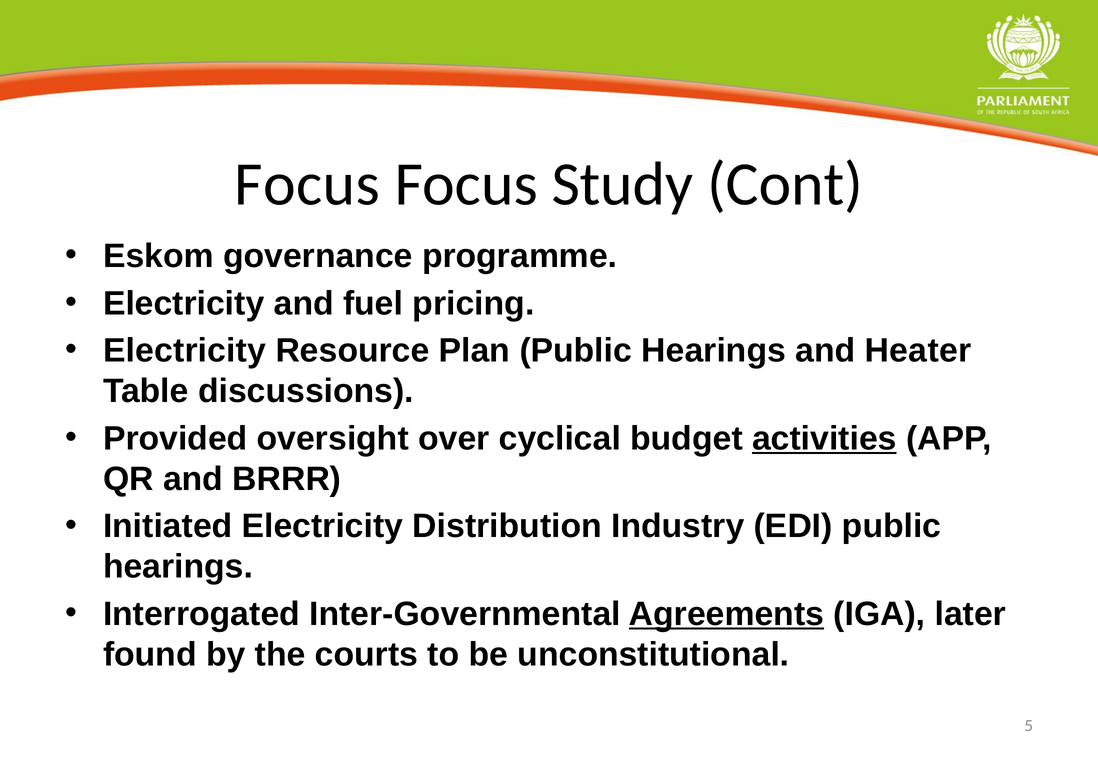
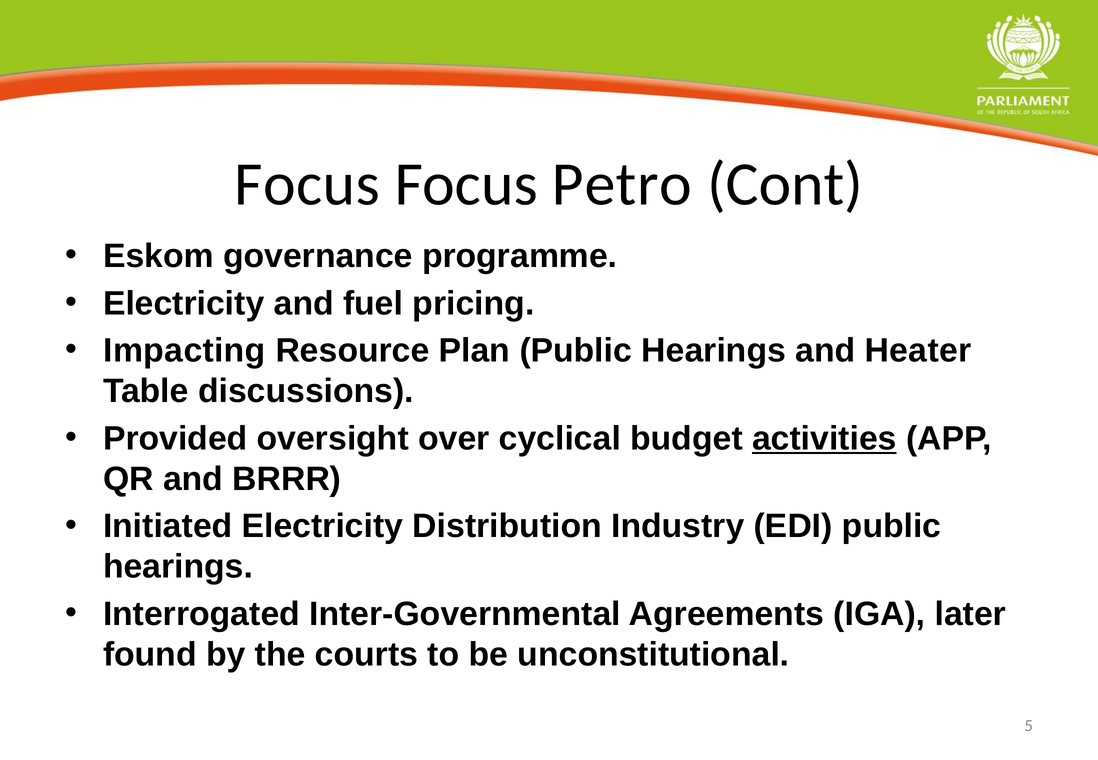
Study: Study -> Petro (622, 184)
Electricity: Electricity -> Impacting (184, 351)
Agreements underline: present -> none (726, 614)
